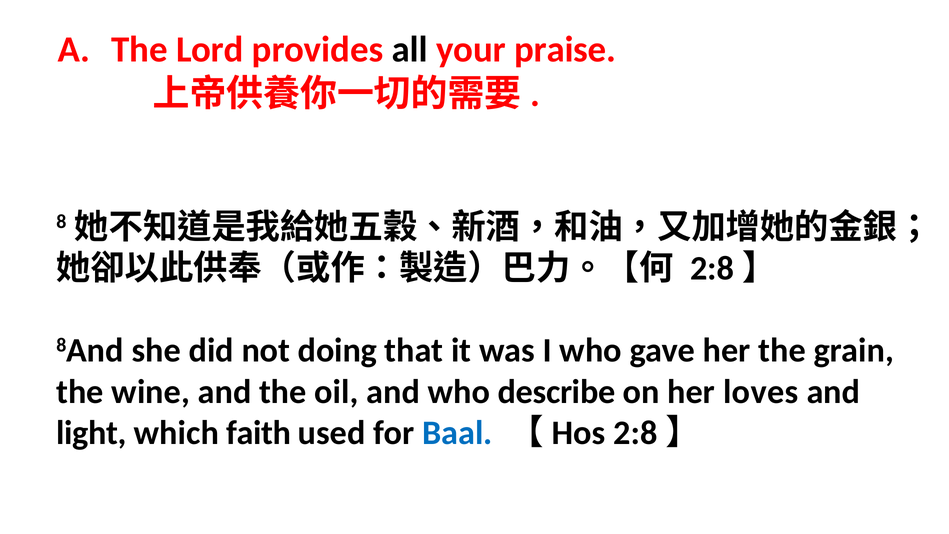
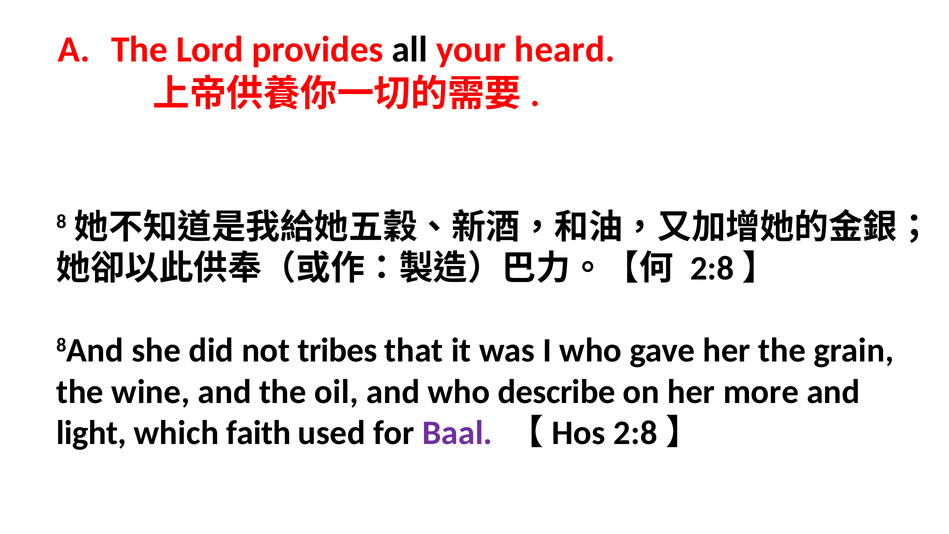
praise: praise -> heard (565, 50)
doing: doing -> tribes (338, 351)
loves: loves -> more (761, 392)
Baal colour: blue -> purple (457, 433)
